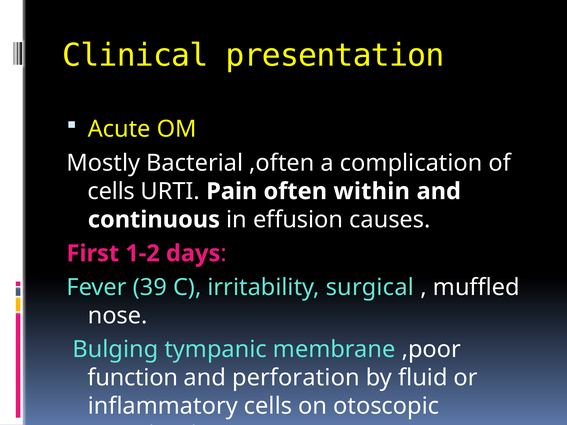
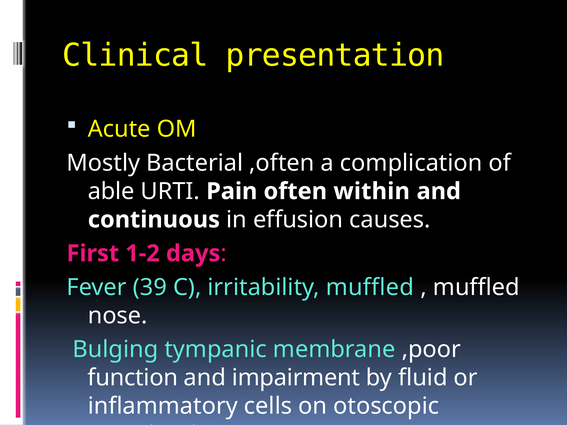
cells: cells -> able (111, 191)
irritability surgical: surgical -> muffled (370, 287)
perforation: perforation -> impairment (296, 378)
